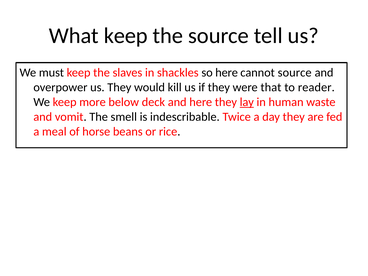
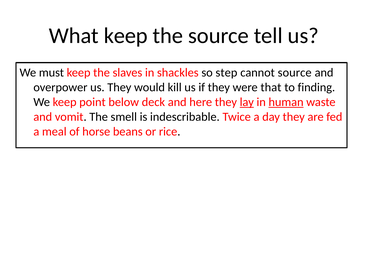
so here: here -> step (226, 73)
reader: reader -> finding (316, 87)
more: more -> point (92, 102)
human underline: none -> present (286, 102)
